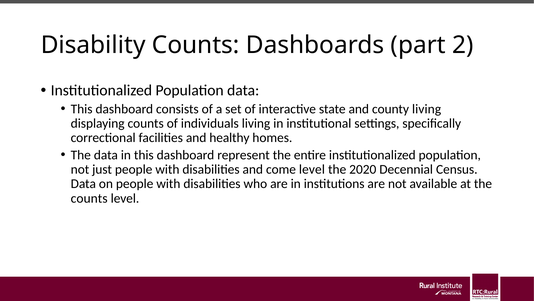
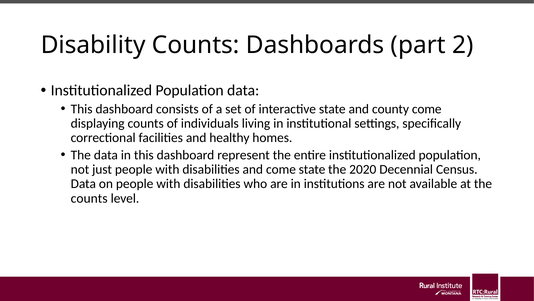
county living: living -> come (427, 109)
come level: level -> state (312, 169)
